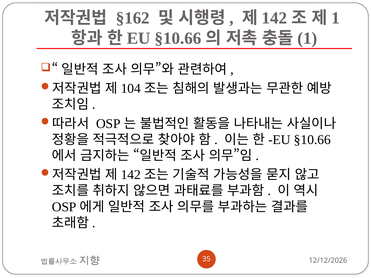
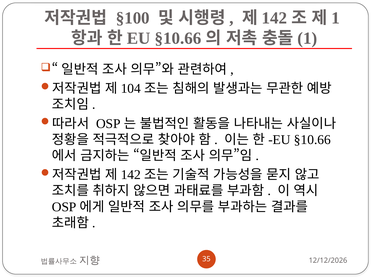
§162: §162 -> §100 (133, 18)
